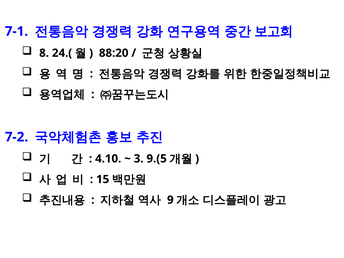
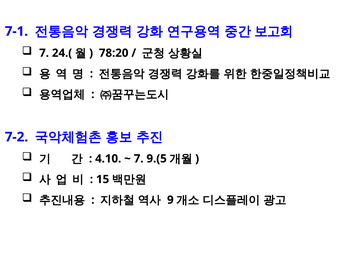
8: 8 -> 7 (44, 53)
88:20: 88:20 -> 78:20 (114, 53)
3: 3 -> 7 (139, 159)
